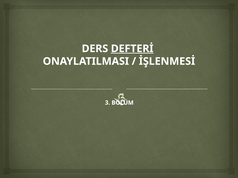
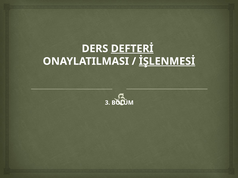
İŞLENMESİ underline: none -> present (167, 61)
